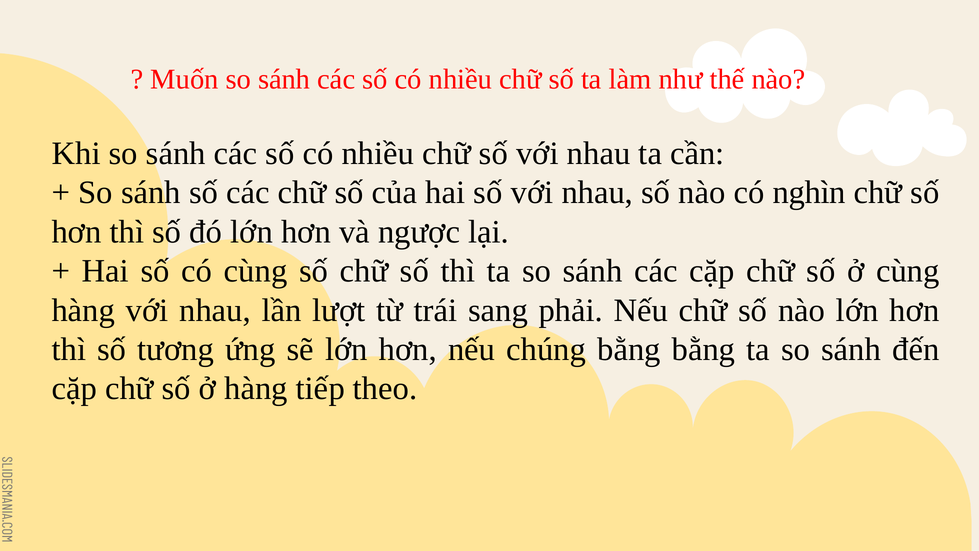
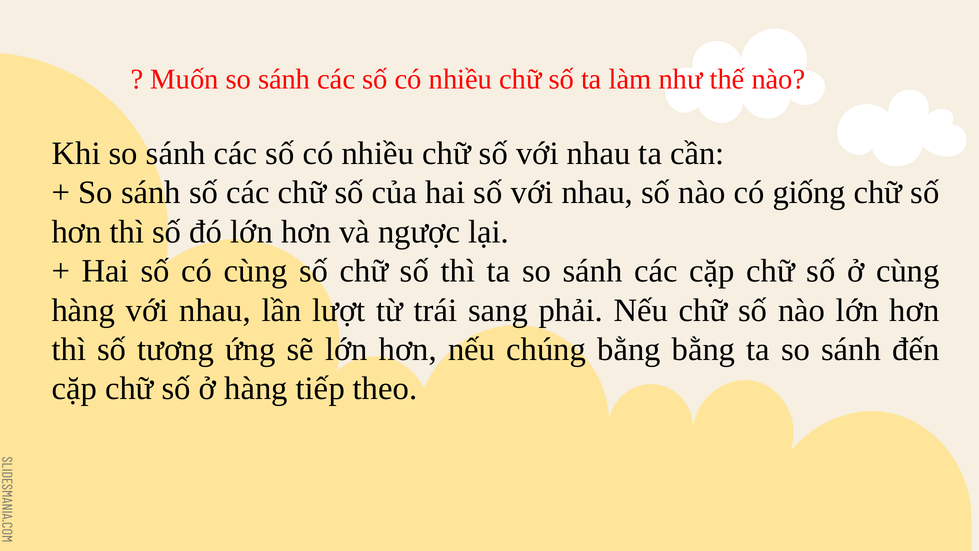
nghìn: nghìn -> giống (809, 193)
